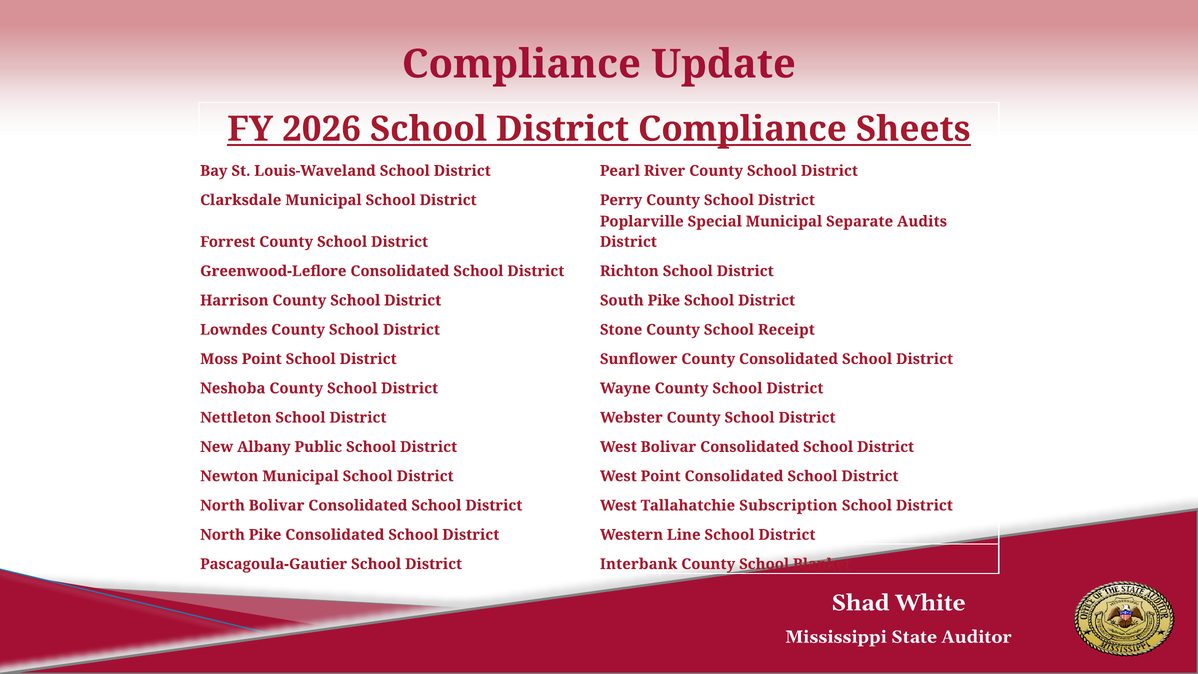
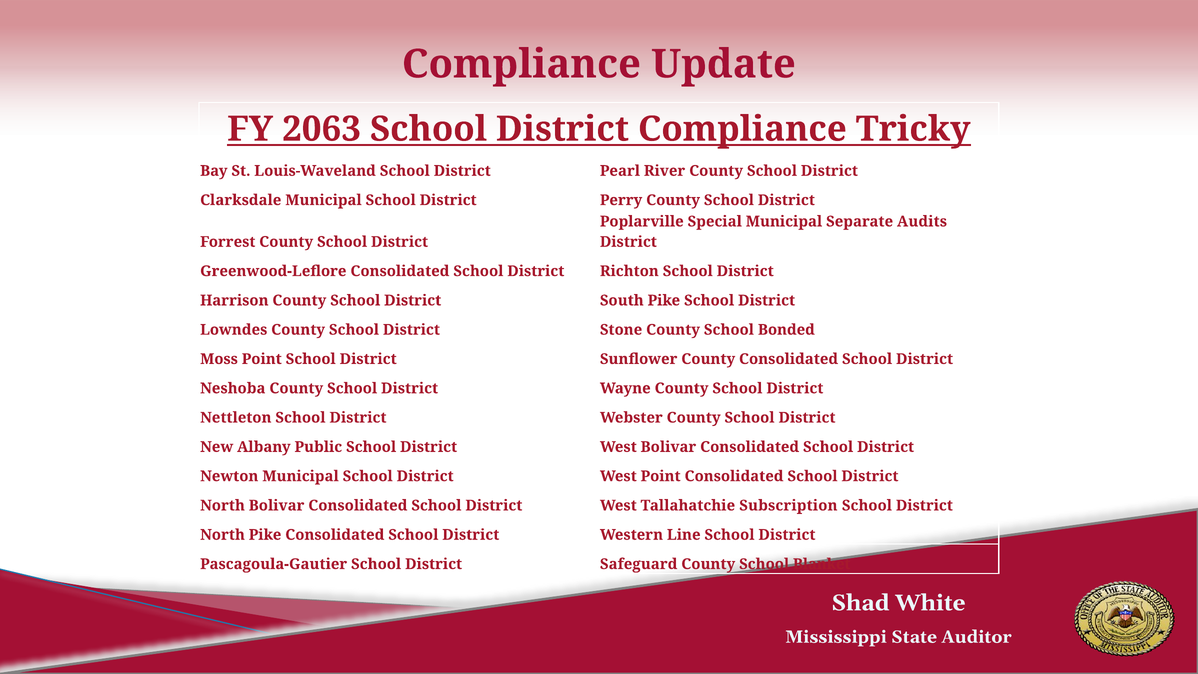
2026: 2026 -> 2063 (321, 129)
Sheets: Sheets -> Tricky (913, 129)
Receipt: Receipt -> Bonded (786, 330)
Interbank: Interbank -> Safeguard (639, 564)
